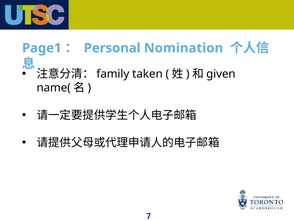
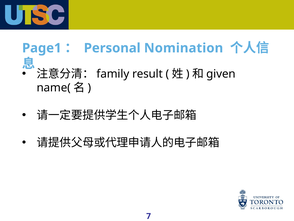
taken: taken -> result (148, 74)
